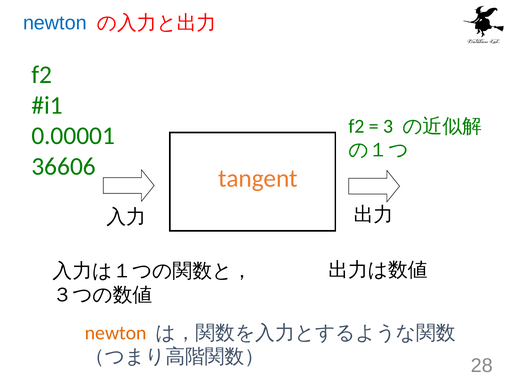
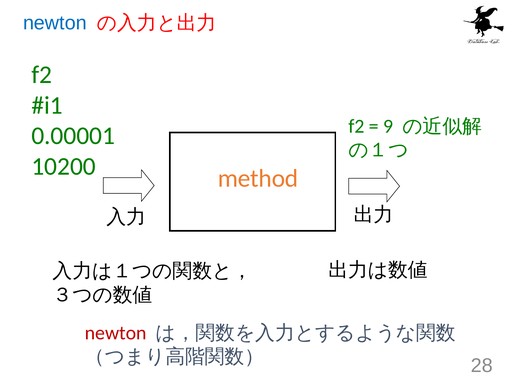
3: 3 -> 9 (388, 126)
36606: 36606 -> 10200 (64, 166)
tangent: tangent -> method (258, 178)
newton colour: orange -> red (116, 333)
